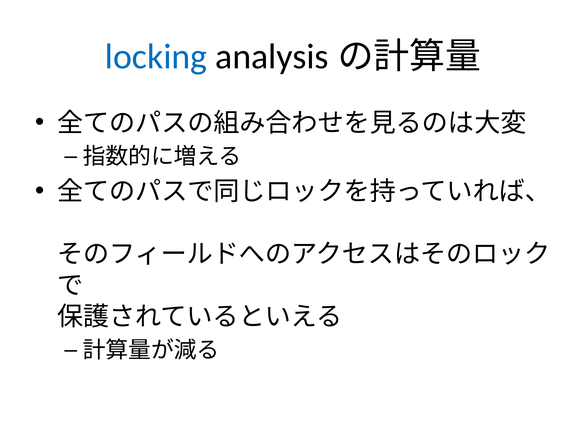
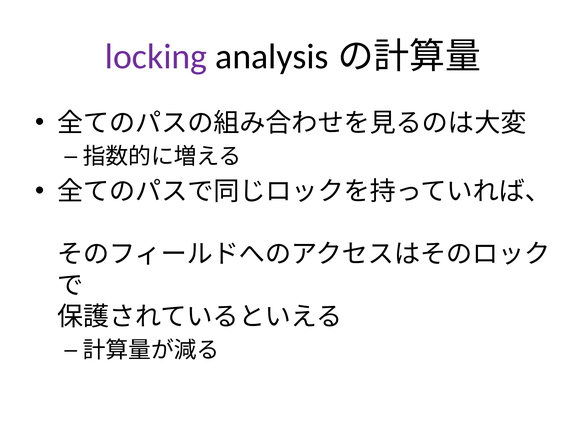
locking colour: blue -> purple (156, 57)
